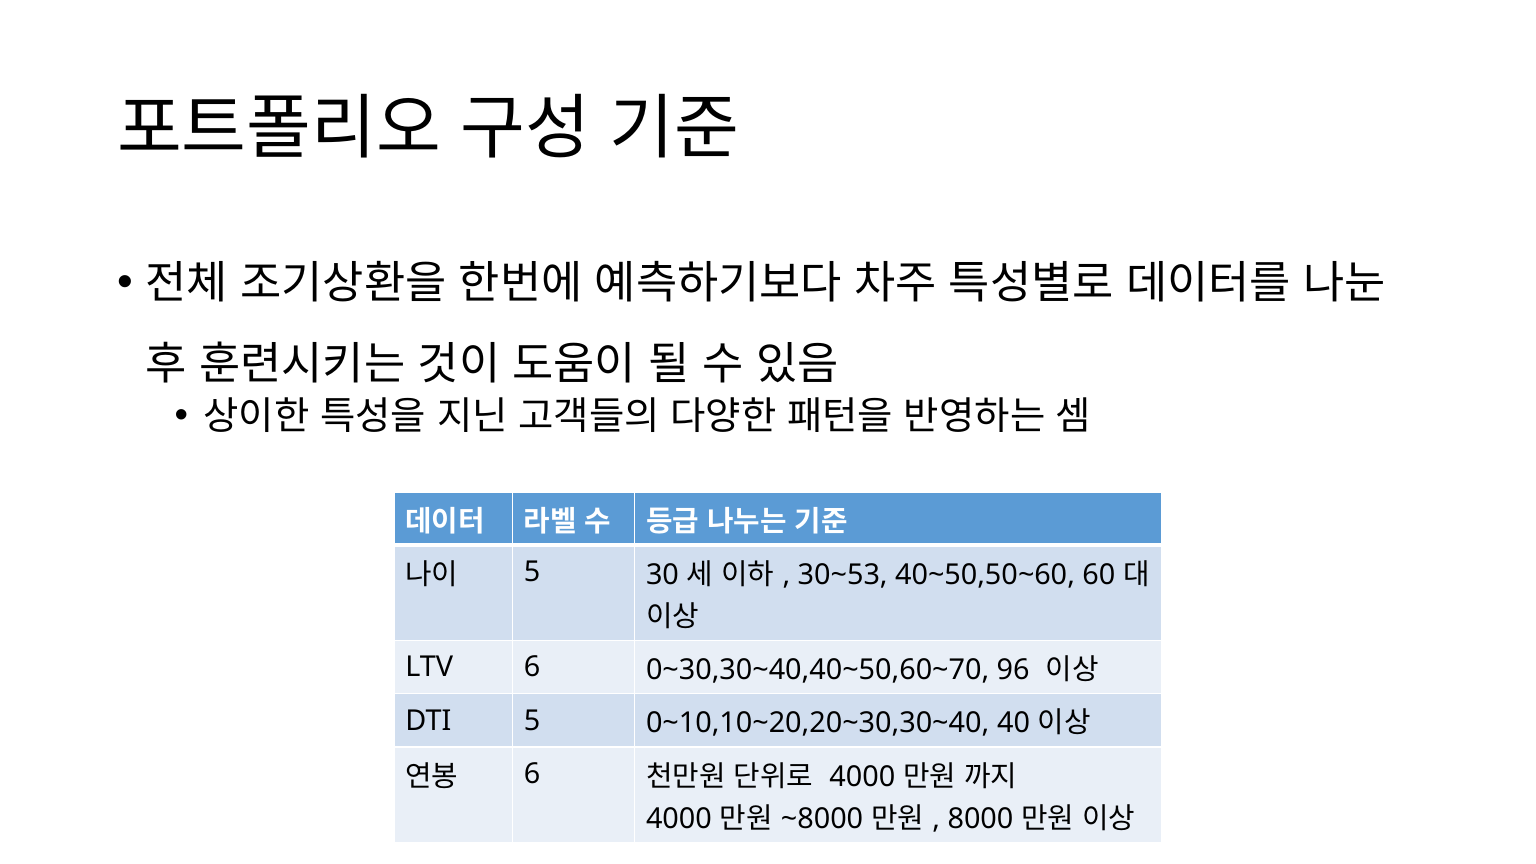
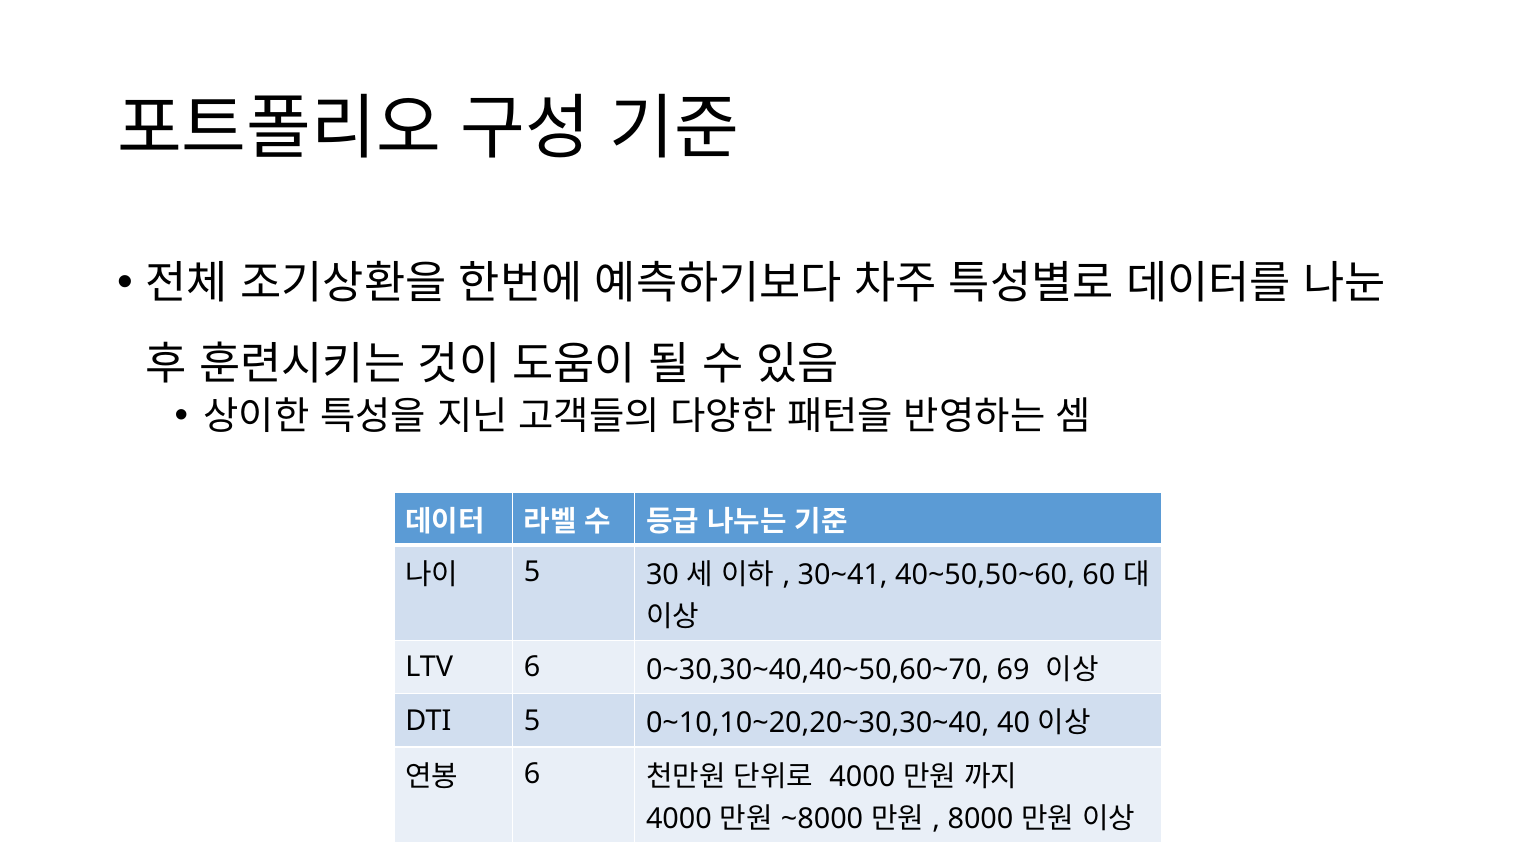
30~53: 30~53 -> 30~41 (843, 575)
96: 96 -> 69 (1013, 670)
